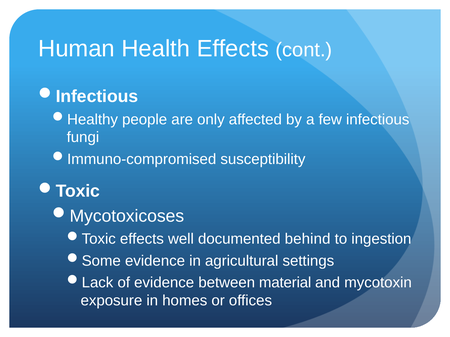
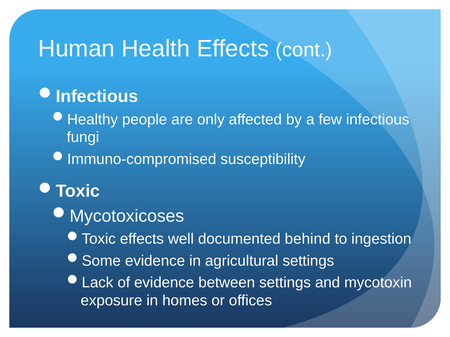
between material: material -> settings (285, 283)
